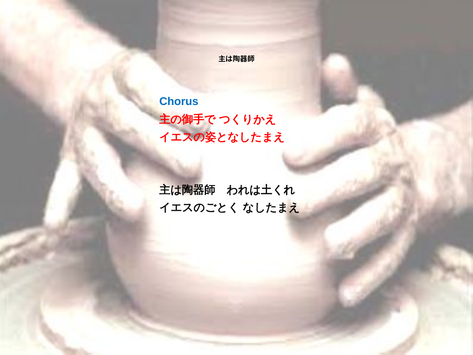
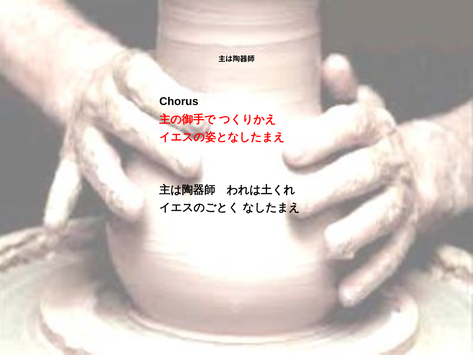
Chorus colour: blue -> black (179, 102)
